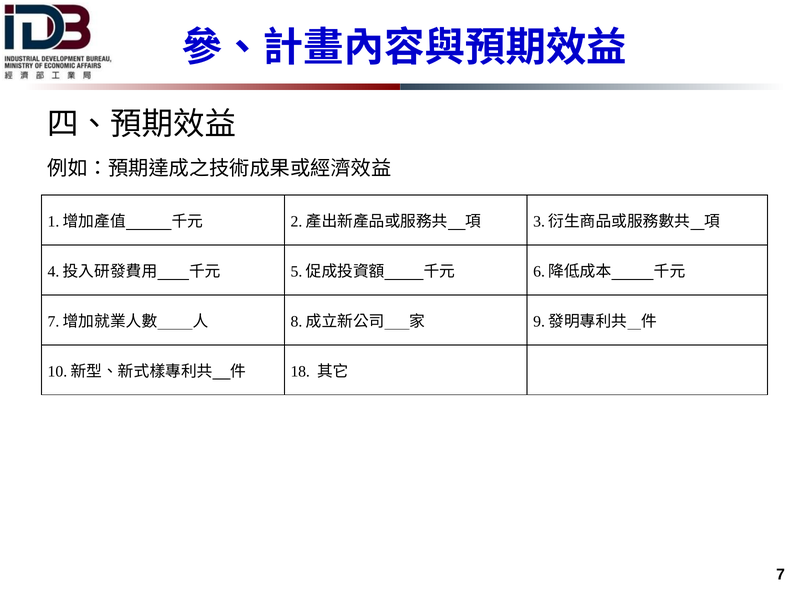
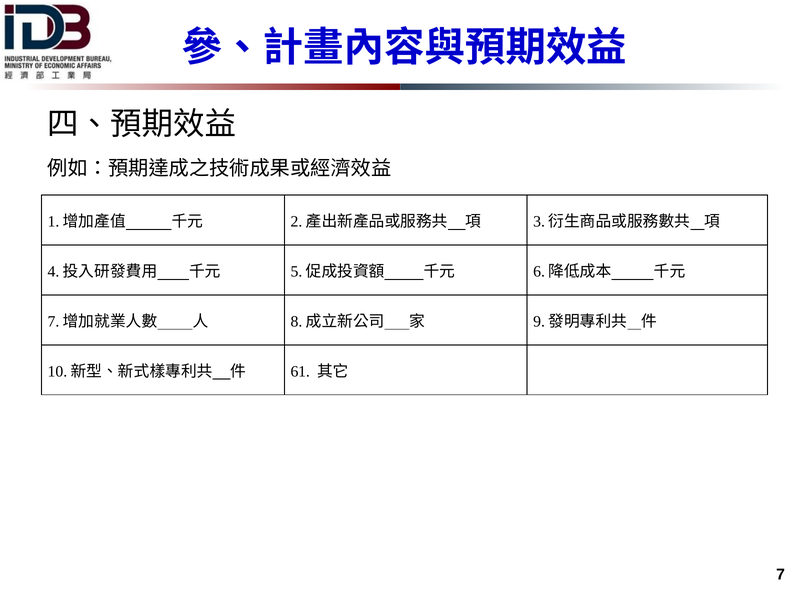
18: 18 -> 61 (300, 371)
